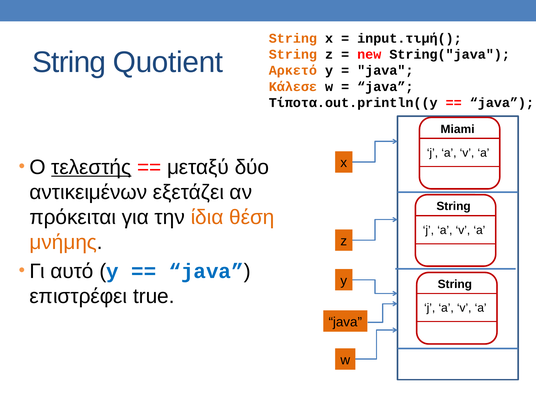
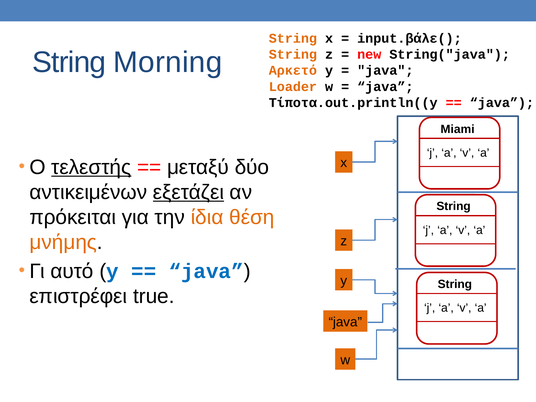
input.τιμή(: input.τιμή( -> input.βάλε( (409, 38)
Quotient: Quotient -> Morning (168, 62)
Κάλεσε: Κάλεσε -> Loader (293, 87)
εξετάζει underline: none -> present (188, 192)
